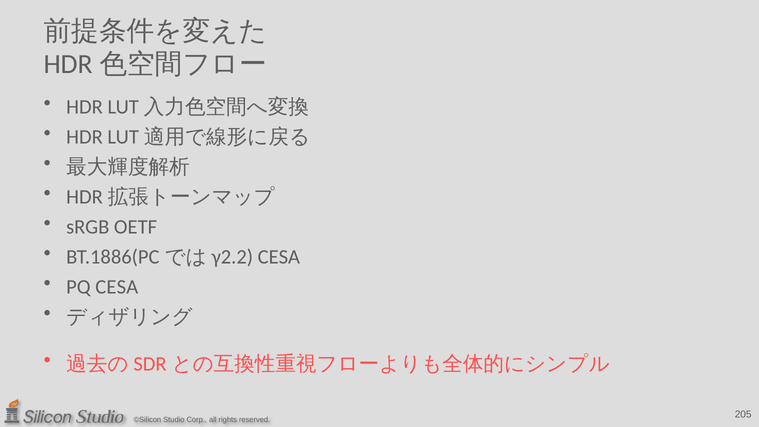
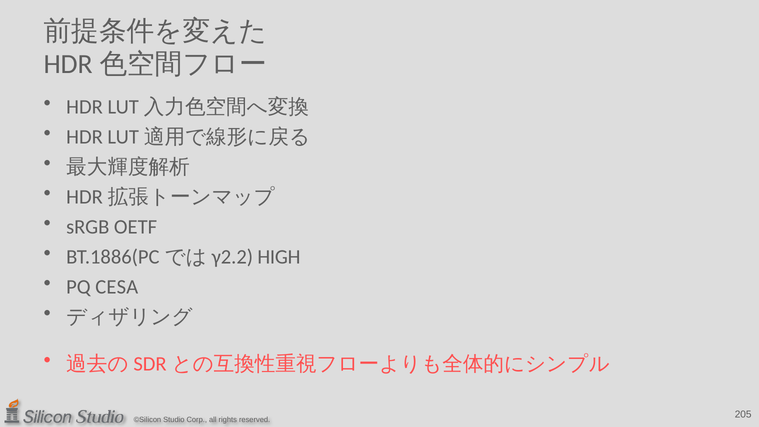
CESA: CESA -> HIGH (279, 257)
